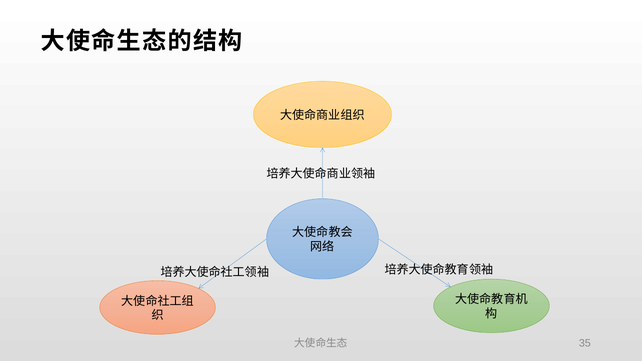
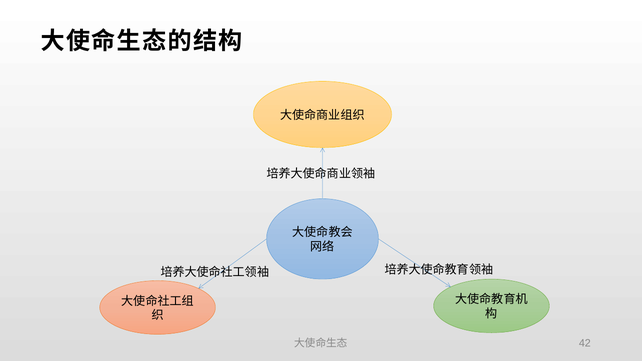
35: 35 -> 42 (585, 343)
